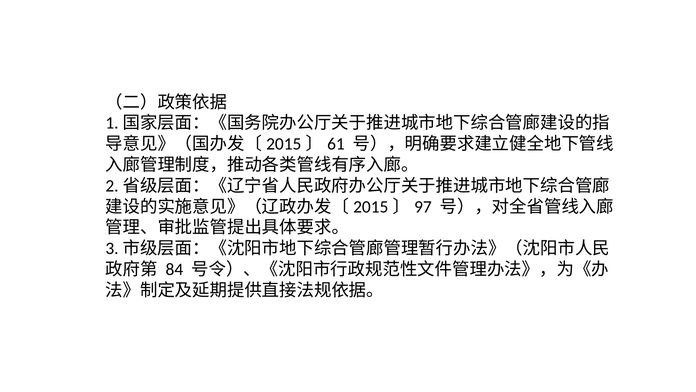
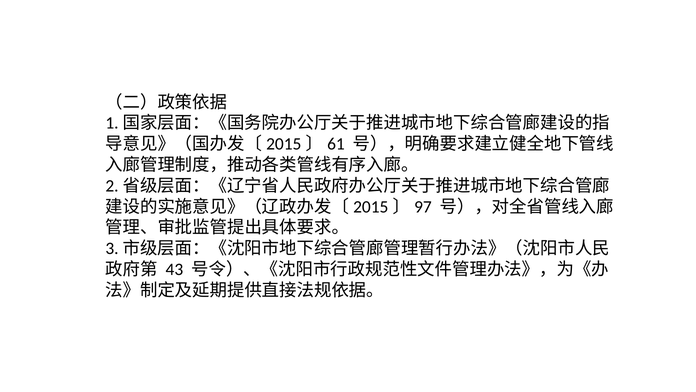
84: 84 -> 43 (174, 269)
